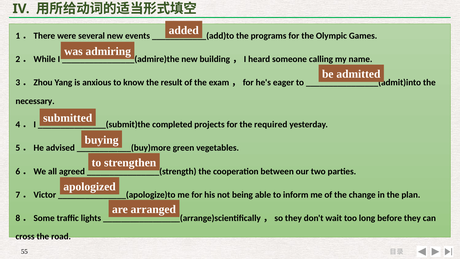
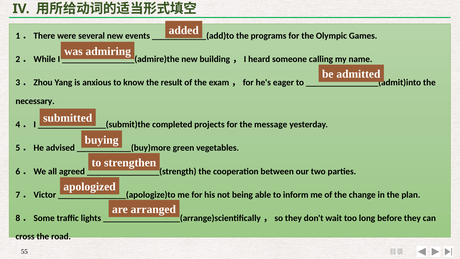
required: required -> message (271, 124)
